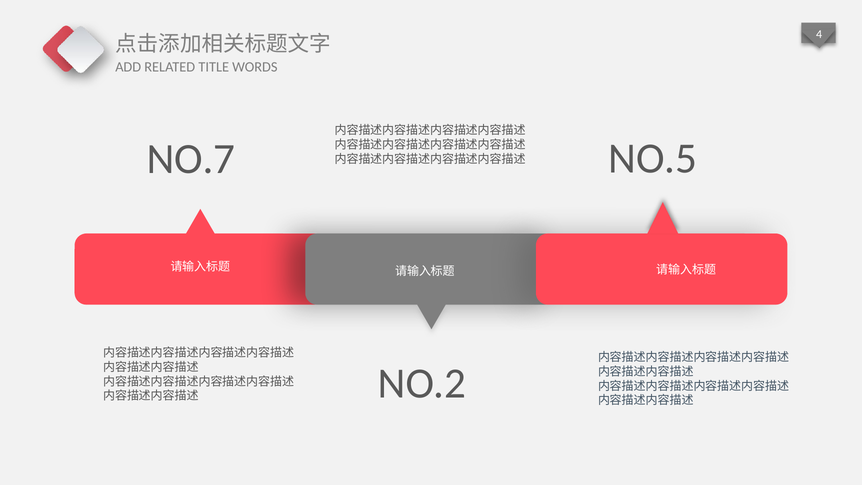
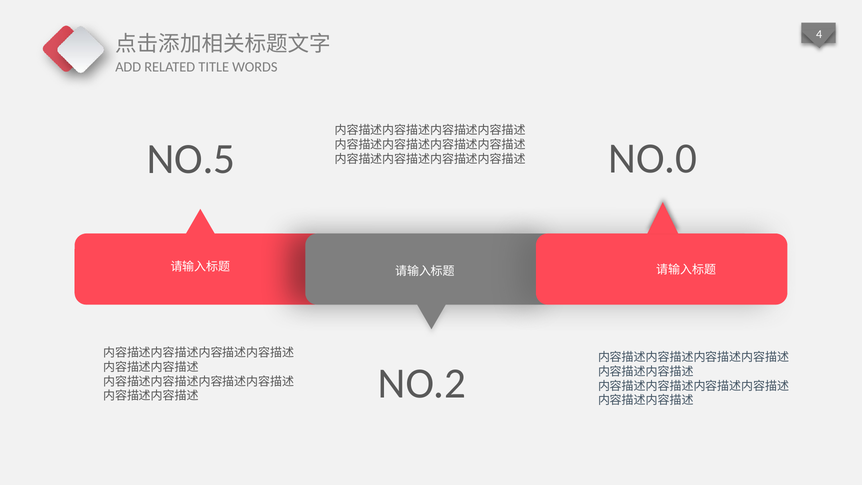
NO.5: NO.5 -> NO.0 (653, 159)
NO.7: NO.7 -> NO.5 (191, 159)
